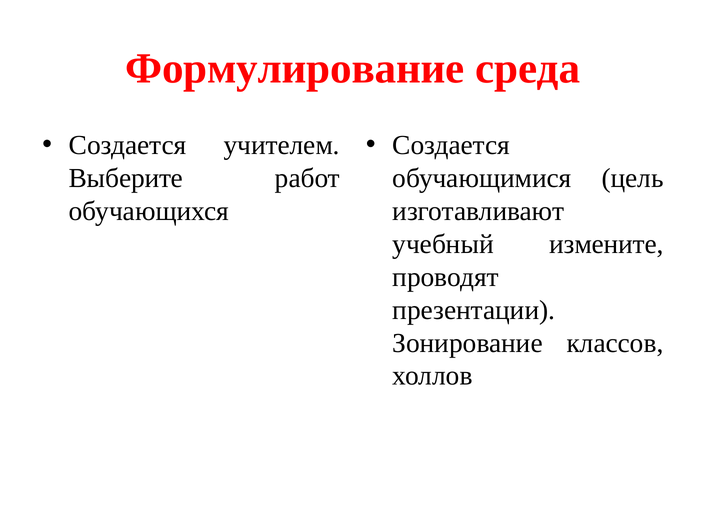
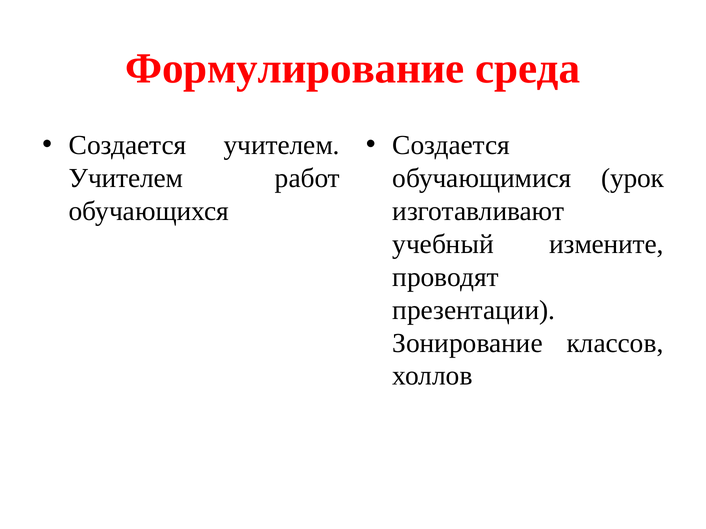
Выберите: Выберите -> Учителем (126, 178)
цель: цель -> урок (633, 178)
